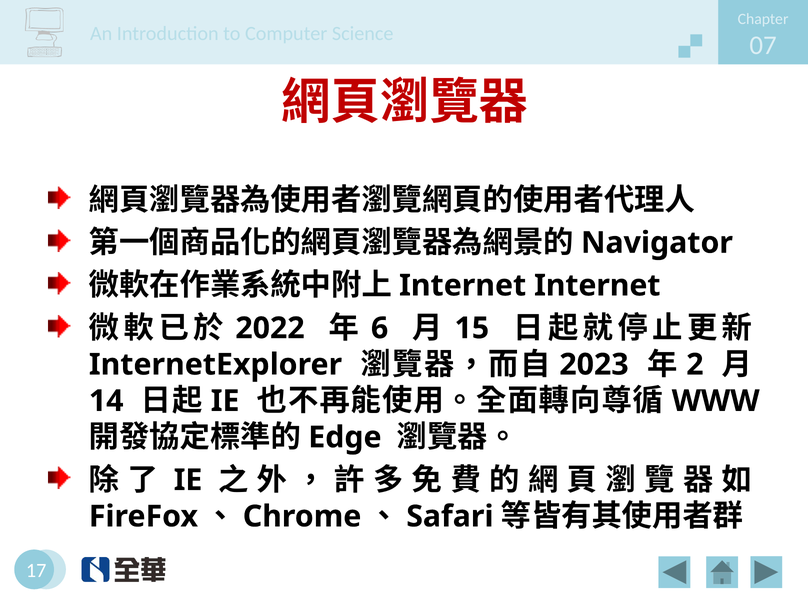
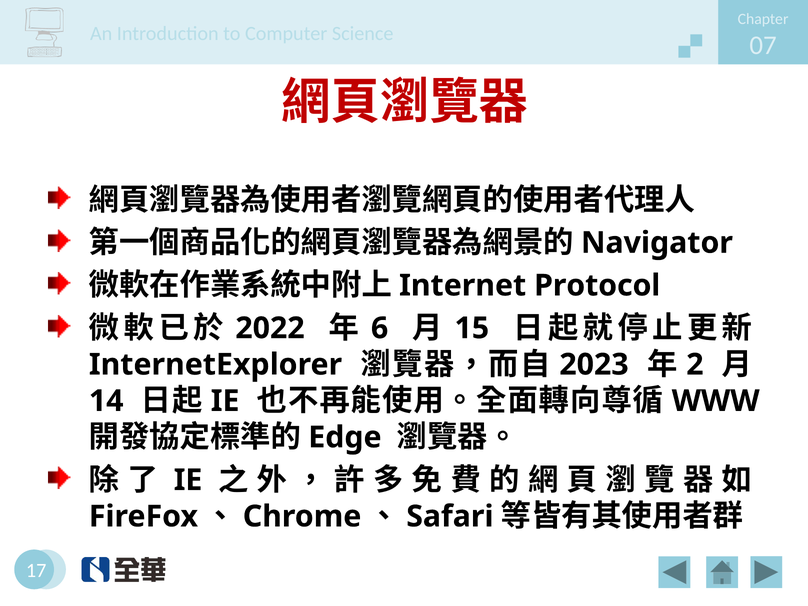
Internet: Internet -> Protocol (597, 285)
